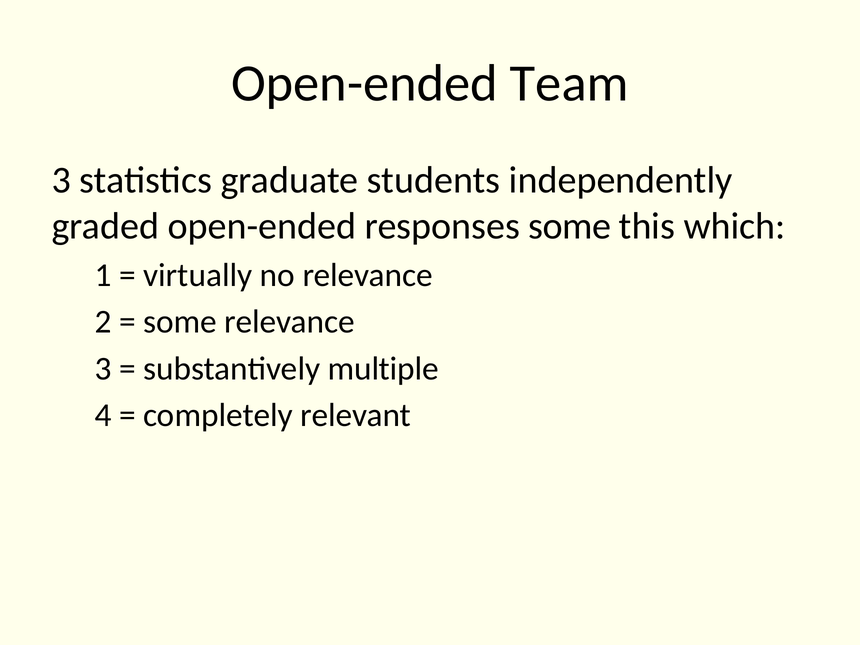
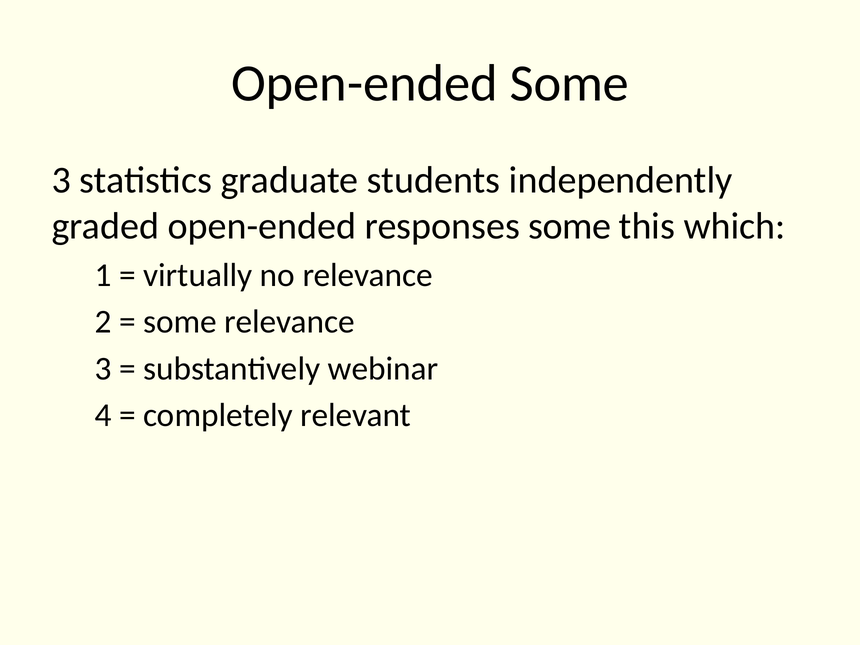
Open-ended Team: Team -> Some (569, 83)
multiple: multiple -> webinar (383, 369)
